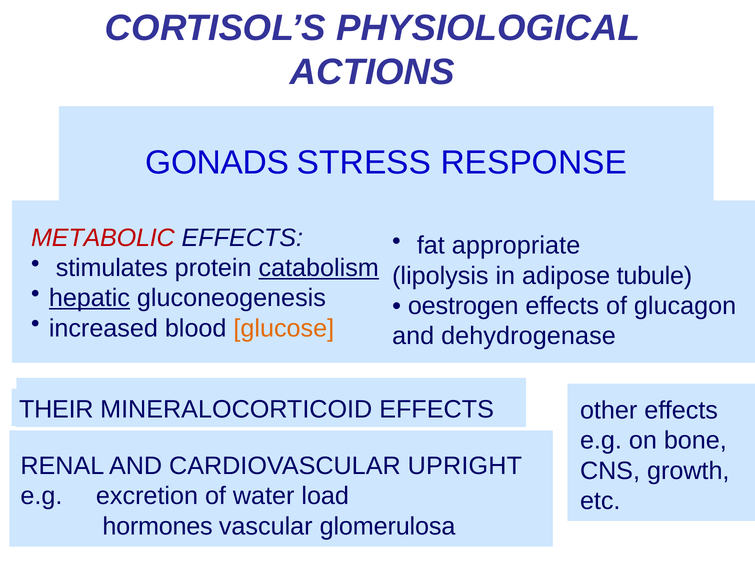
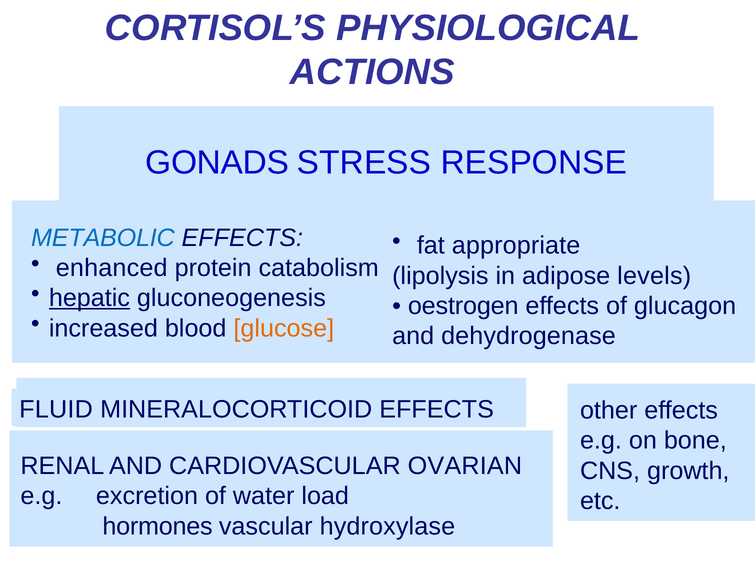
METABOLIC colour: red -> blue (103, 238)
stimulates: stimulates -> enhanced (112, 268)
catabolism underline: present -> none (319, 268)
tubule: tubule -> levels (654, 276)
THEIR: THEIR -> FLUID (56, 409)
UPRIGHT: UPRIGHT -> OVARIAN (465, 466)
glomerulosa: glomerulosa -> hydroxylase (387, 526)
